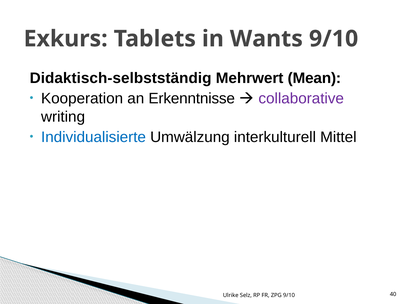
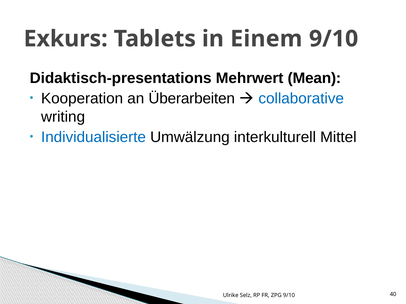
Wants: Wants -> Einem (266, 39)
Didaktisch-selbstständig: Didaktisch-selbstständig -> Didaktisch-presentations (121, 78)
Erkenntnisse: Erkenntnisse -> Überarbeiten (192, 99)
collaborative colour: purple -> blue (301, 99)
